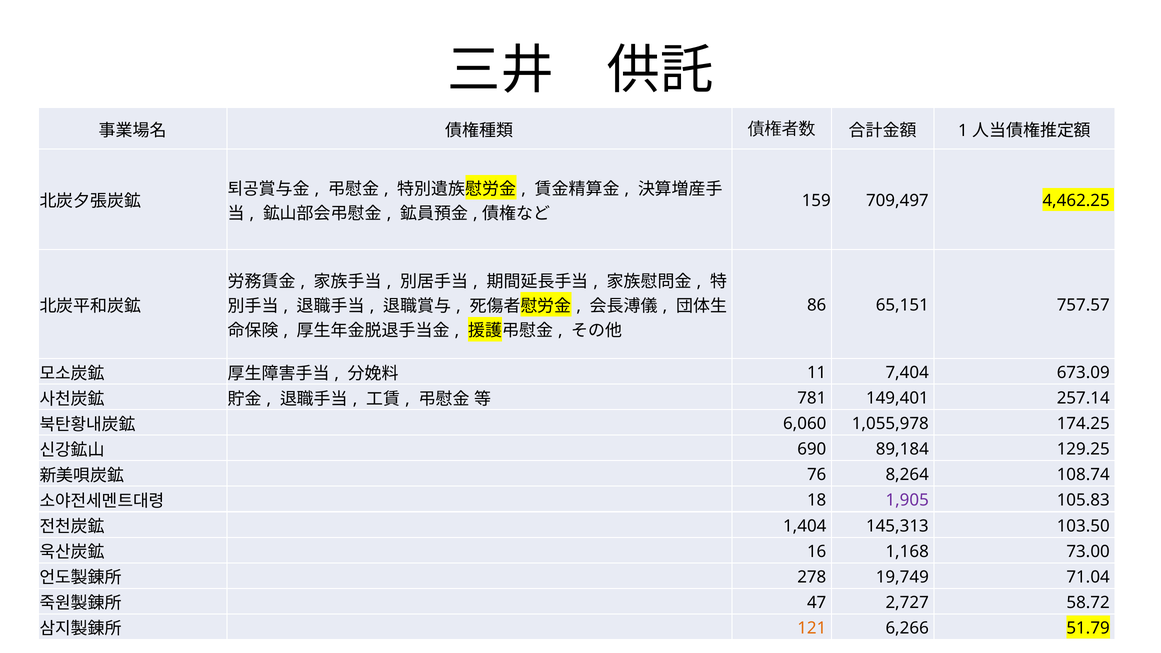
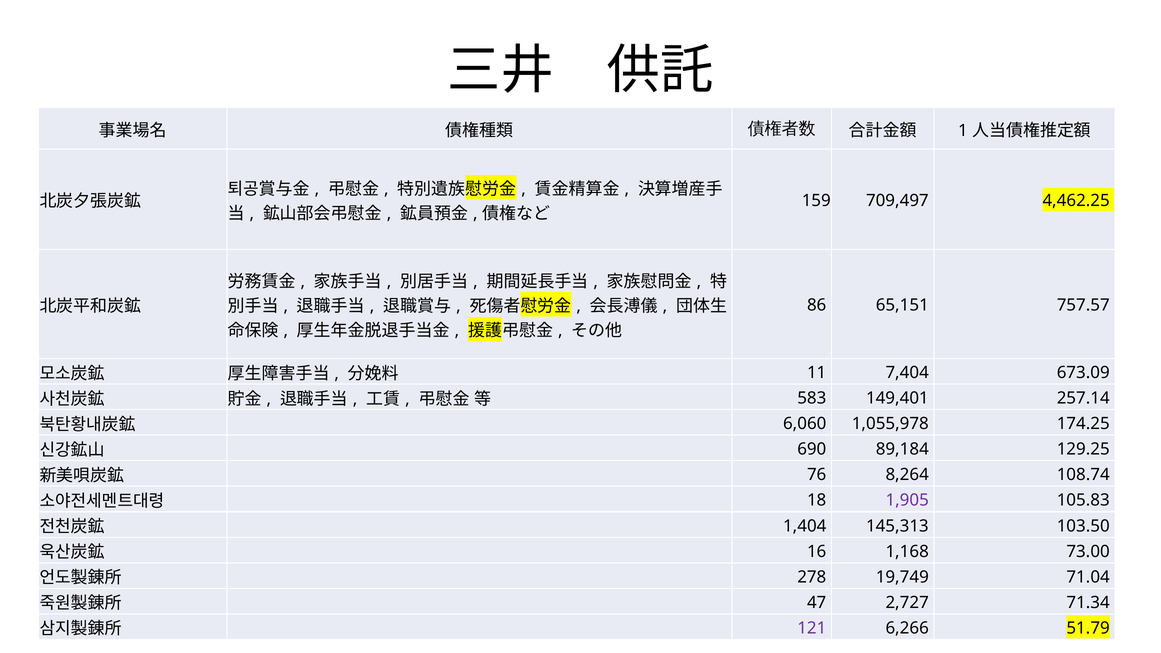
781: 781 -> 583 (812, 398)
58.72: 58.72 -> 71.34 (1088, 603)
121 colour: orange -> purple (812, 628)
